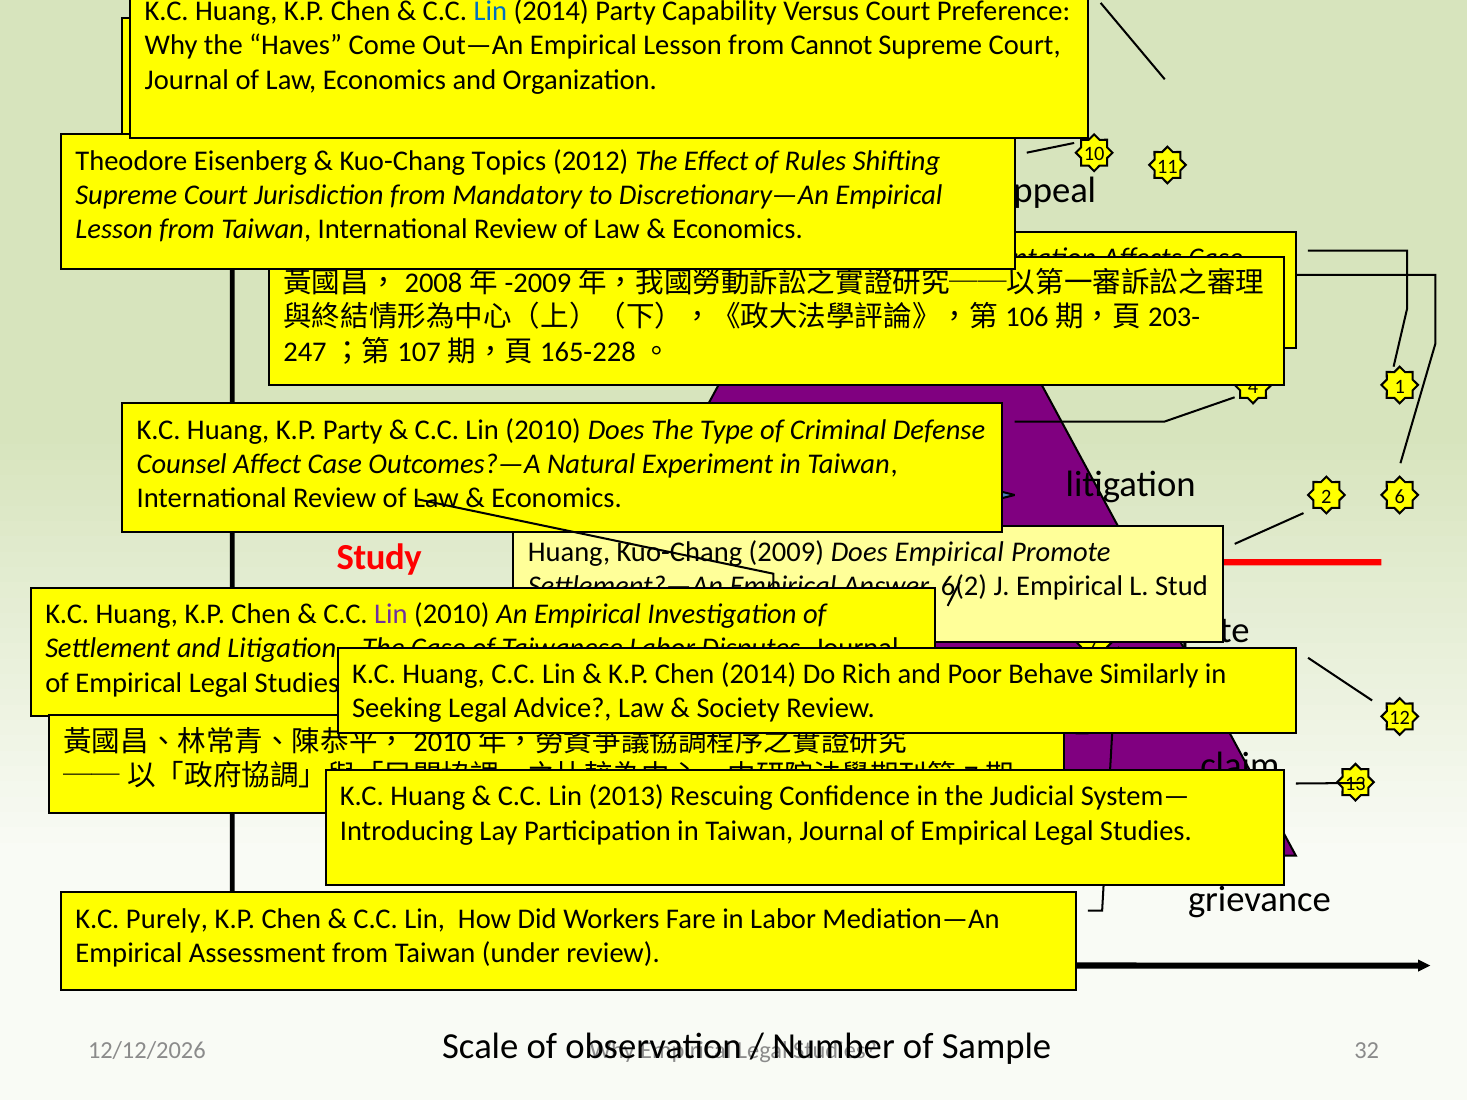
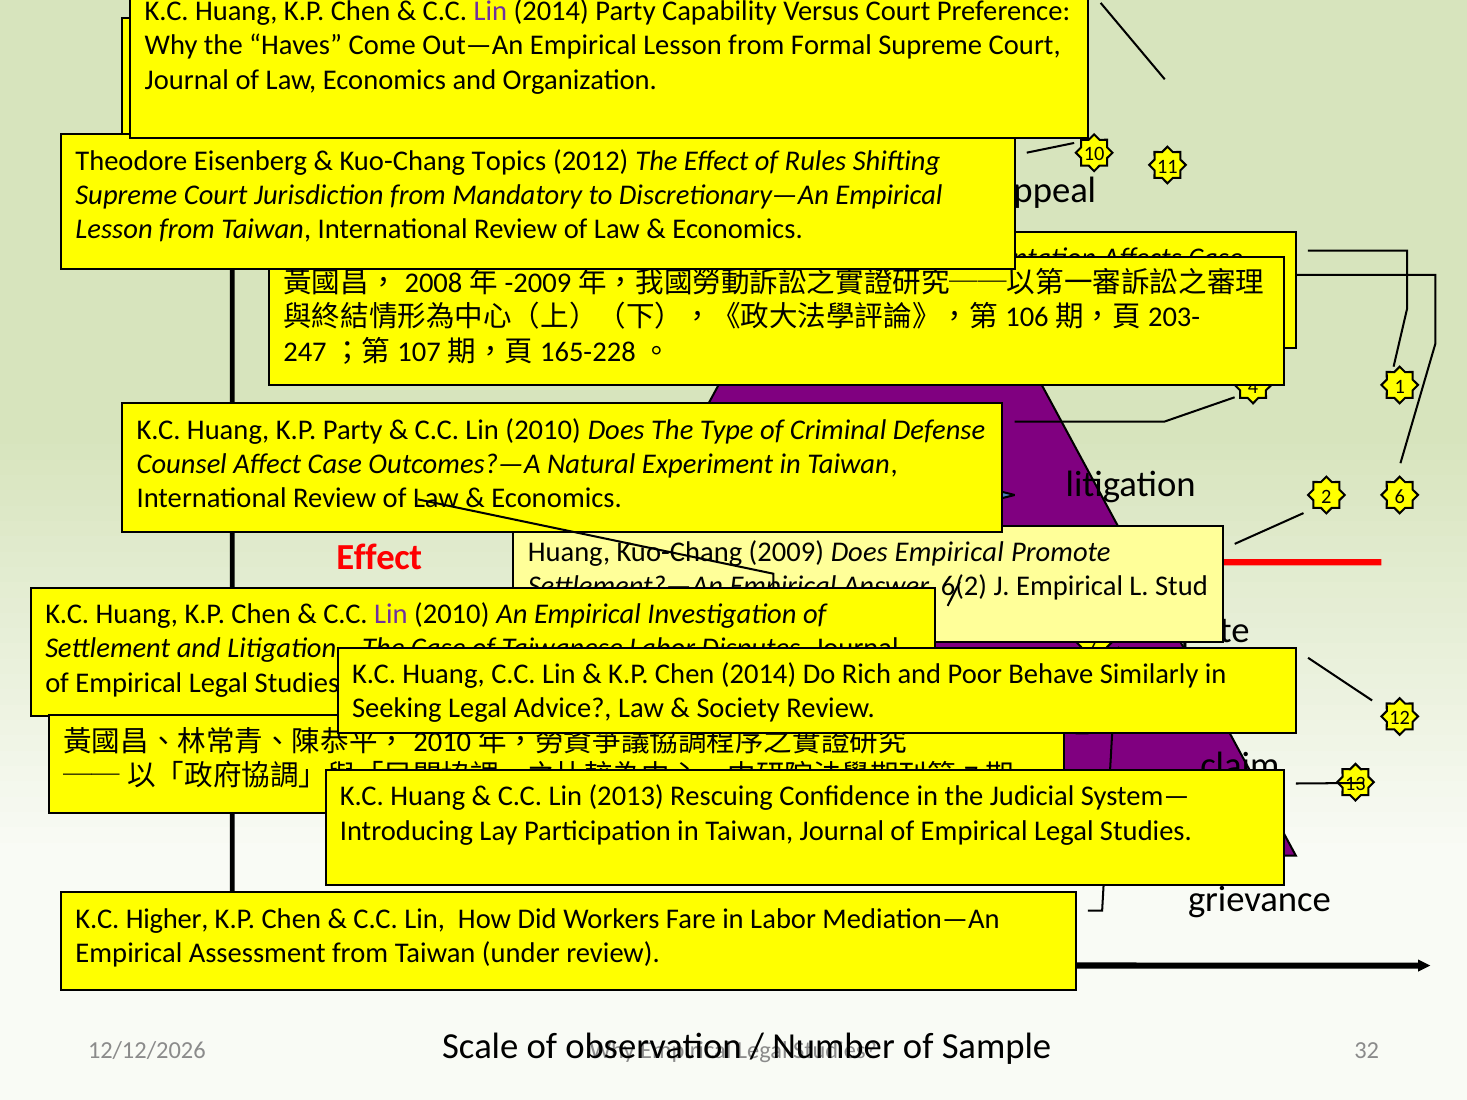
Lin colour: blue -> purple (490, 11)
Cannot: Cannot -> Formal (831, 45)
Study: Study -> Effect (379, 557)
Purely: Purely -> Higher (167, 919)
